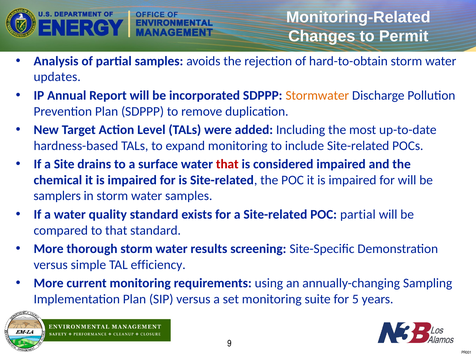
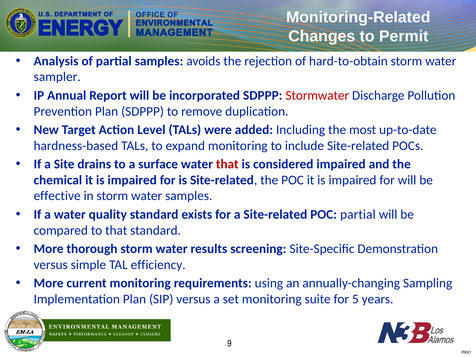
updates: updates -> sampler (57, 77)
Stormwater colour: orange -> red (317, 95)
samplers: samplers -> effective (57, 196)
